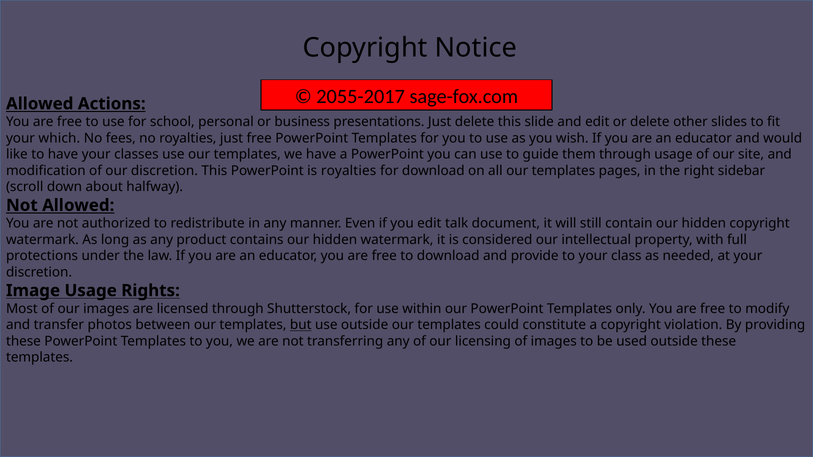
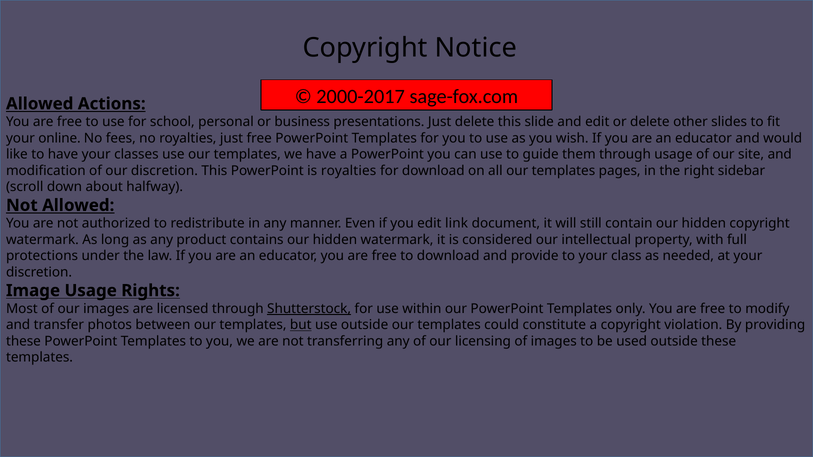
2055-2017: 2055-2017 -> 2000-2017 (361, 96)
which: which -> online (59, 138)
talk: talk -> link (457, 223)
Shutterstock underline: none -> present (309, 309)
